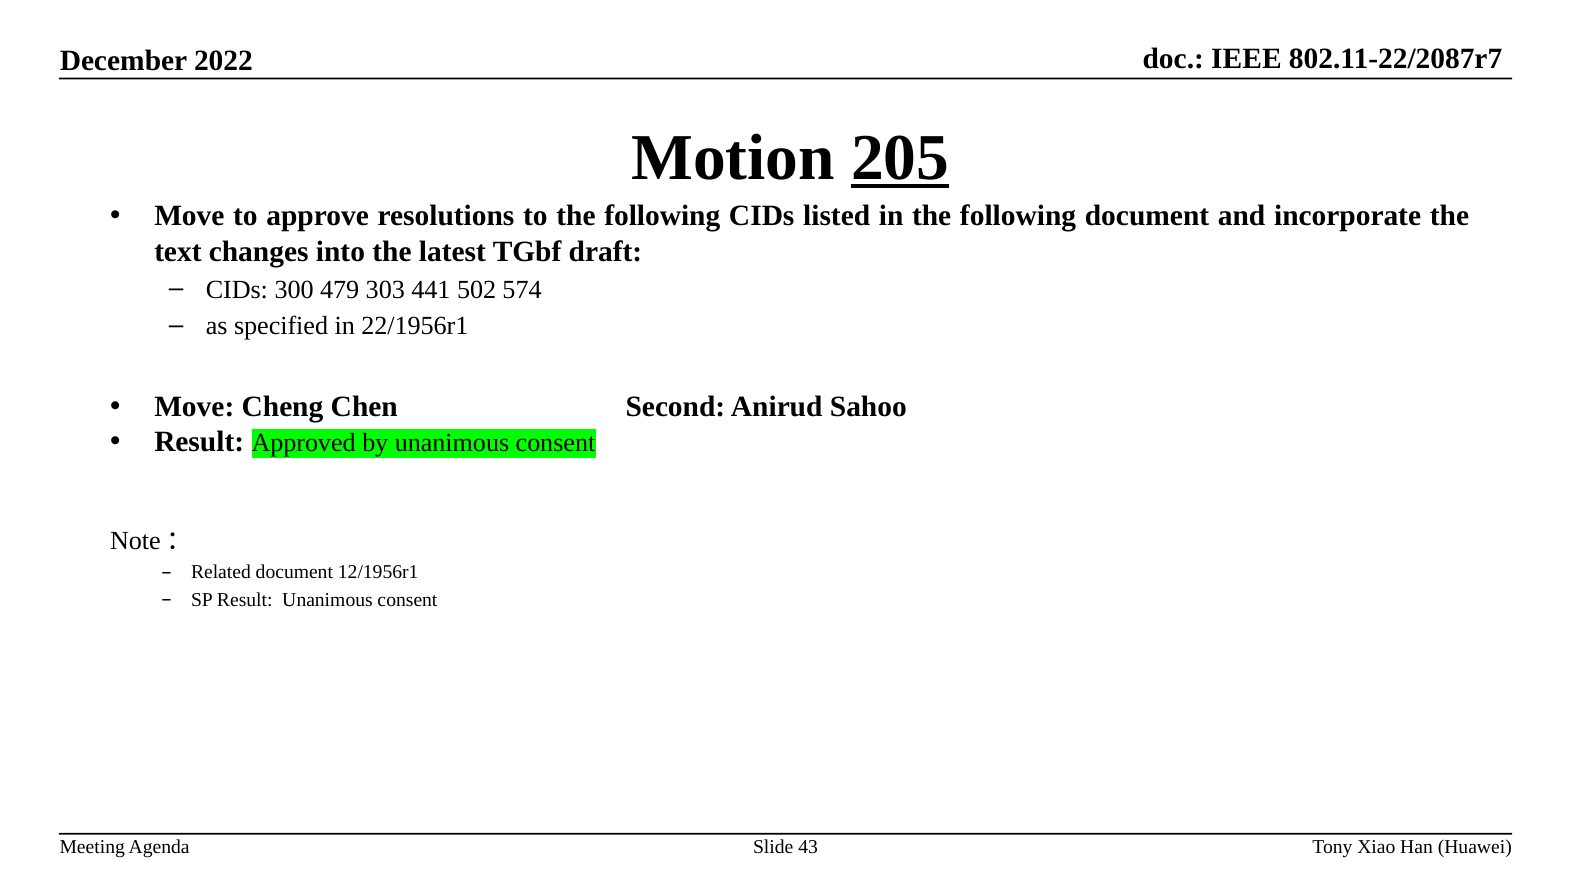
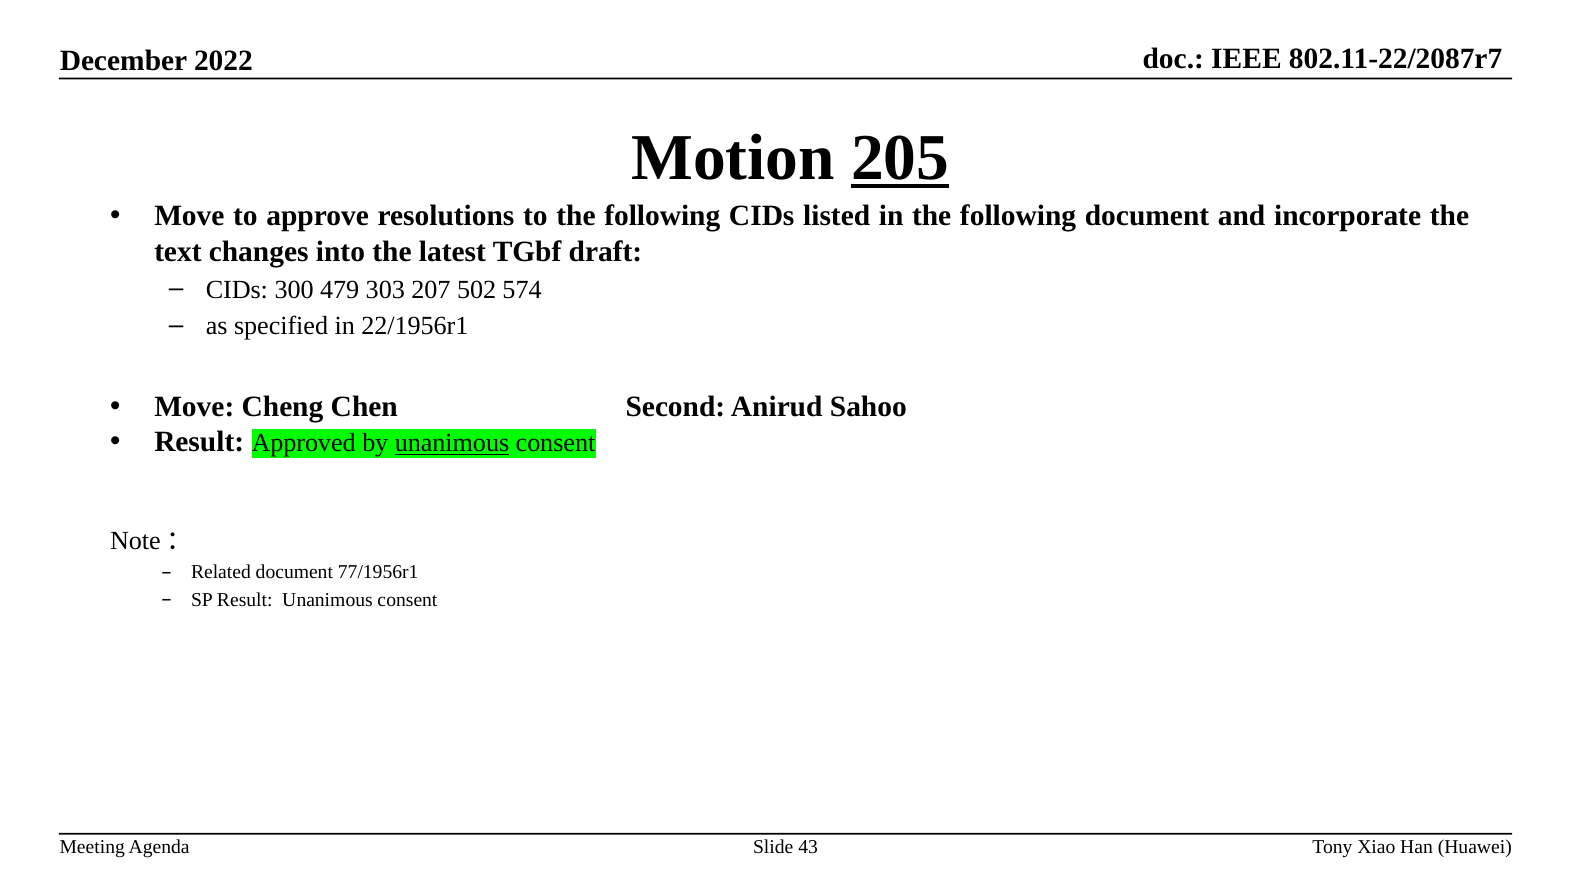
441: 441 -> 207 (431, 290)
unanimous underline: none -> present (452, 444)
12/1956r1: 12/1956r1 -> 77/1956r1 (378, 573)
